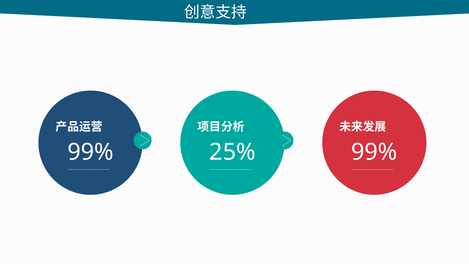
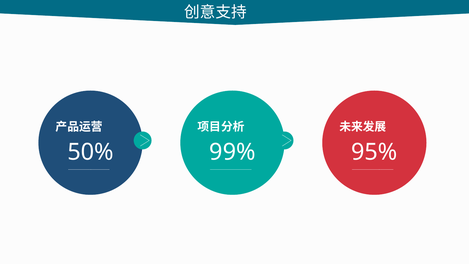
99%: 99% -> 50% (90, 152)
25%: 25% -> 99% (232, 152)
99%: 99% -> 95% (374, 152)
